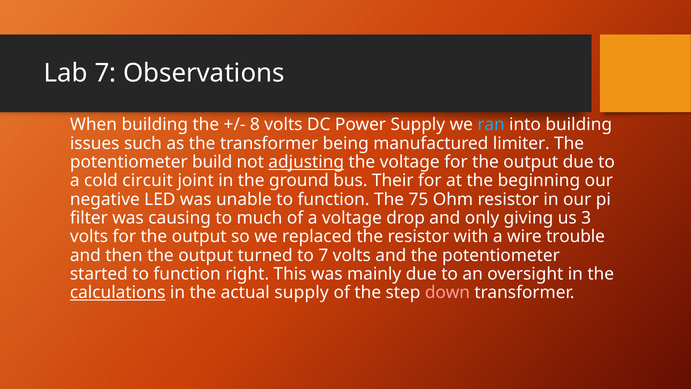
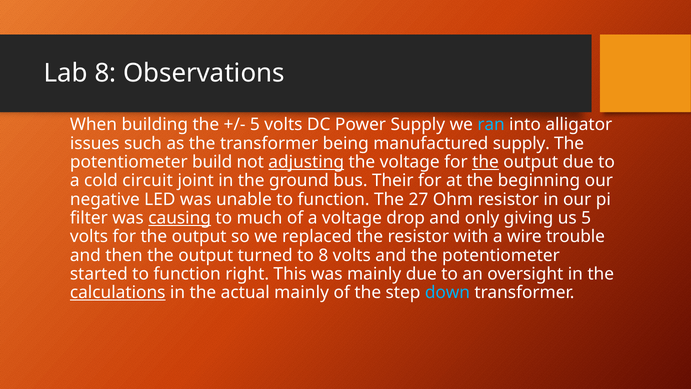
Lab 7: 7 -> 8 (105, 73)
8: 8 -> 5 (255, 125)
into building: building -> alligator (579, 125)
manufactured limiter: limiter -> supply (521, 143)
the underline: none -> present (485, 162)
75: 75 -> 27 (418, 199)
causing underline: none -> present (180, 218)
us 3: 3 -> 5 (586, 218)
to 7: 7 -> 8 (323, 255)
actual supply: supply -> mainly (302, 292)
down colour: pink -> light blue (447, 292)
